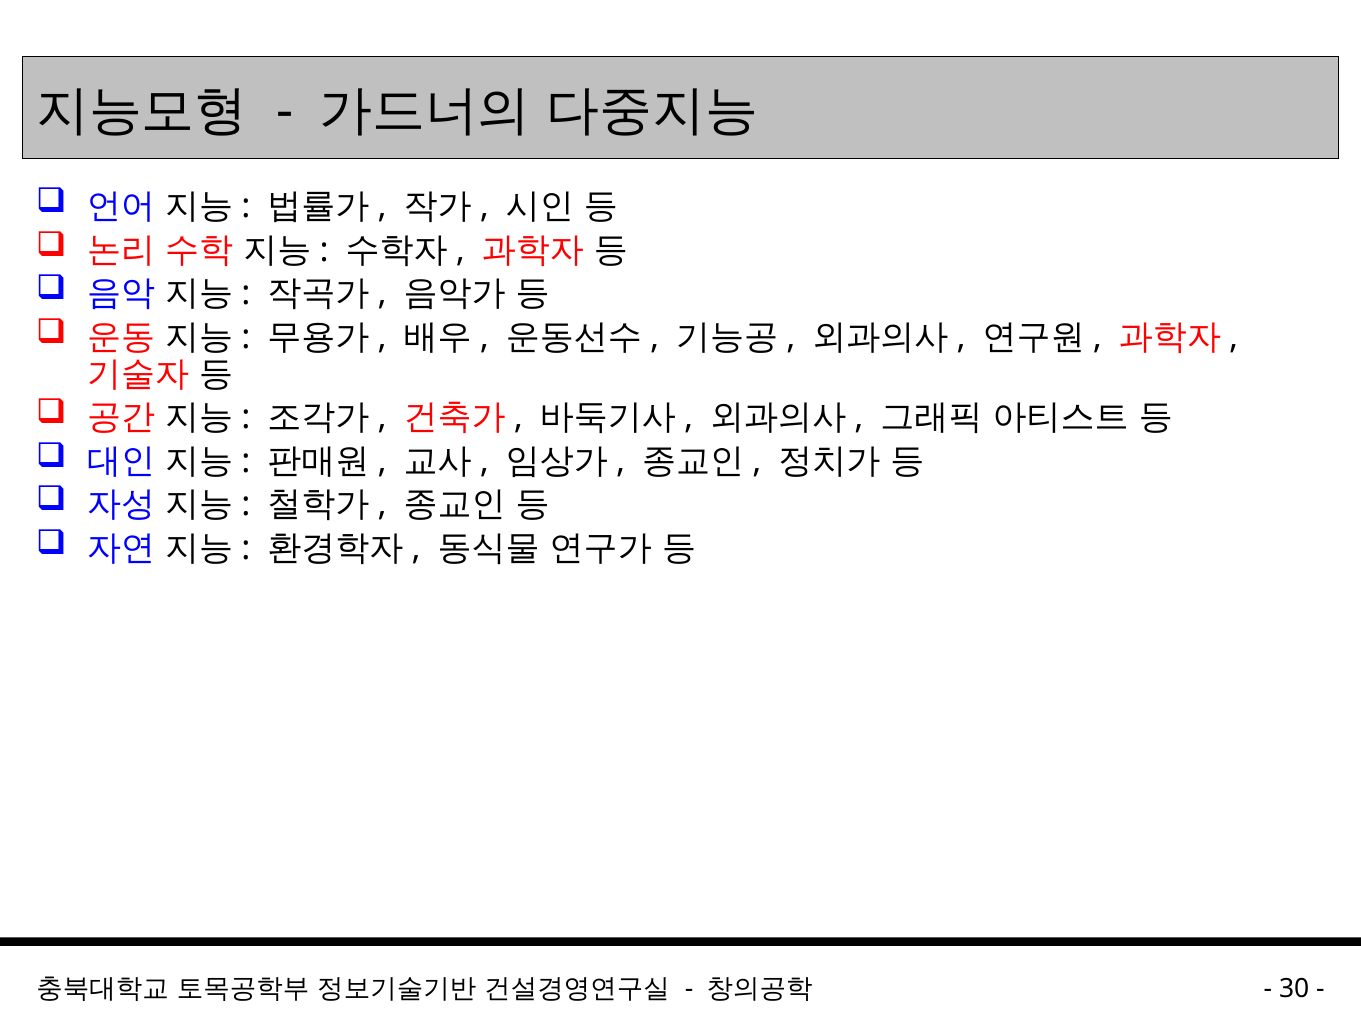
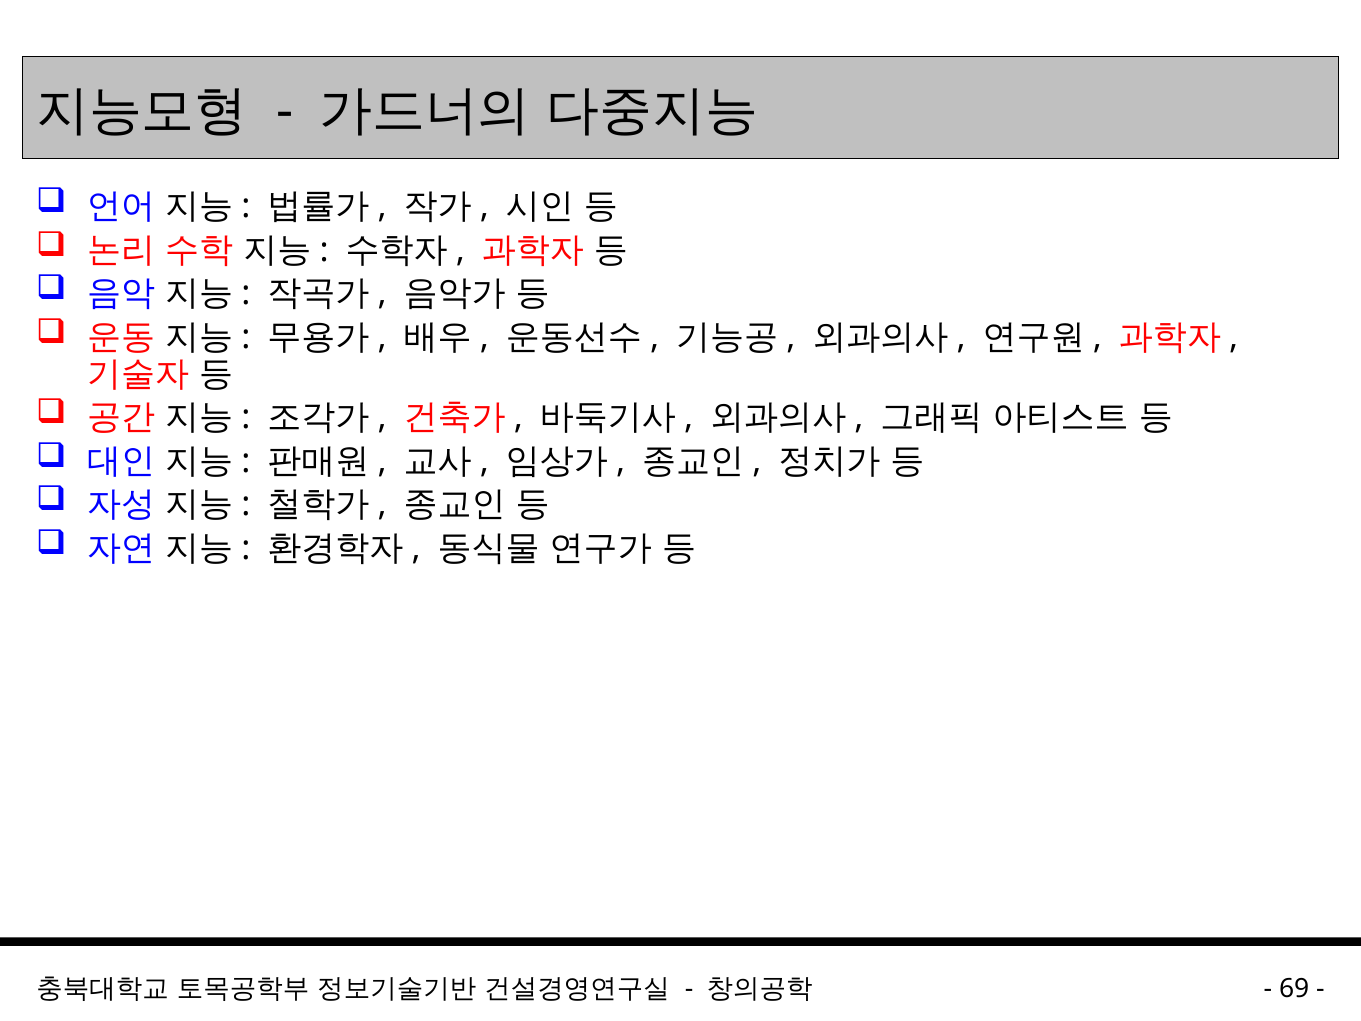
30: 30 -> 69 (1294, 989)
